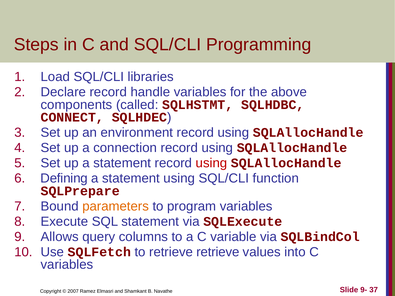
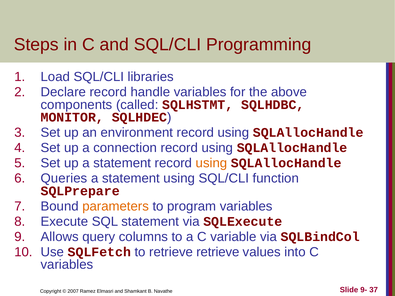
CONNECT: CONNECT -> MONITOR (72, 117)
using colour: red -> orange (211, 163)
Defining: Defining -> Queries (64, 179)
